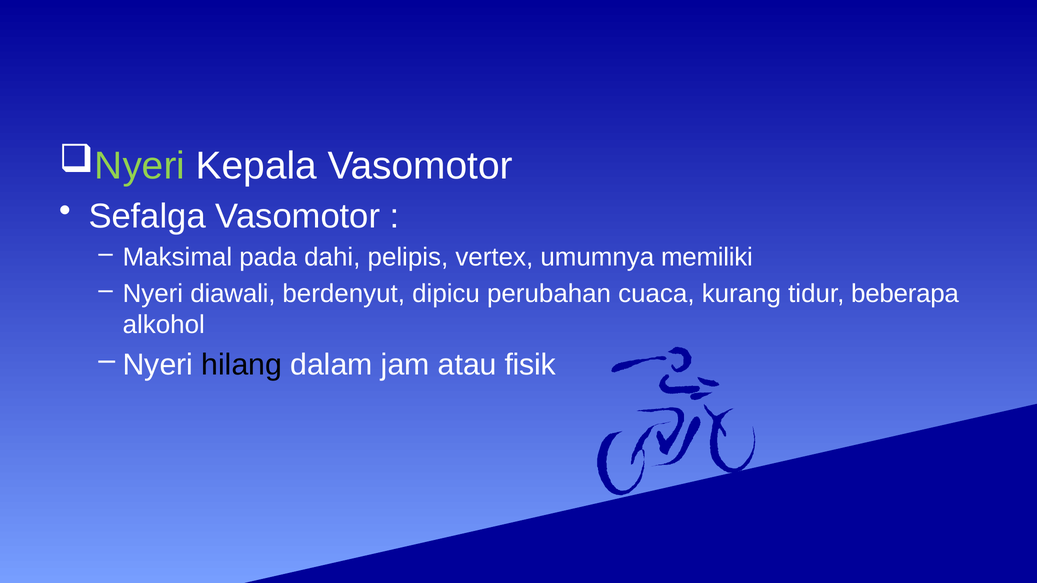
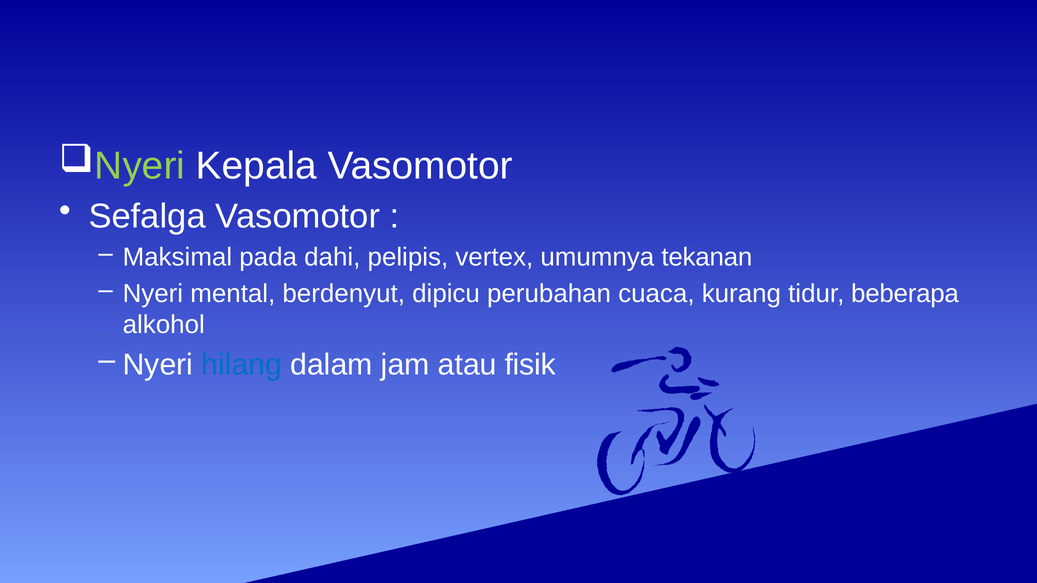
memiliki: memiliki -> tekanan (707, 258)
diawali: diawali -> mental (233, 294)
hilang colour: black -> blue (242, 365)
